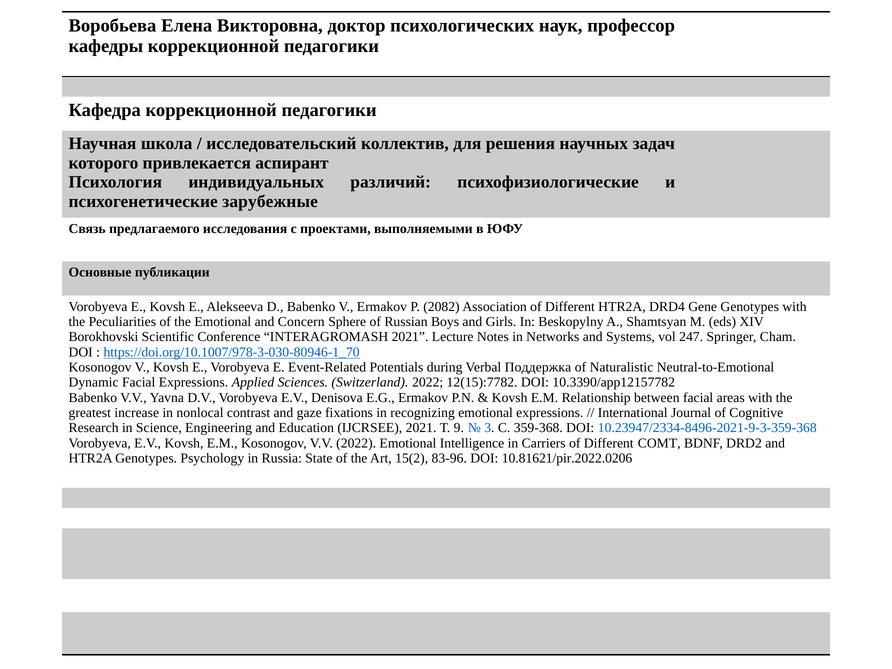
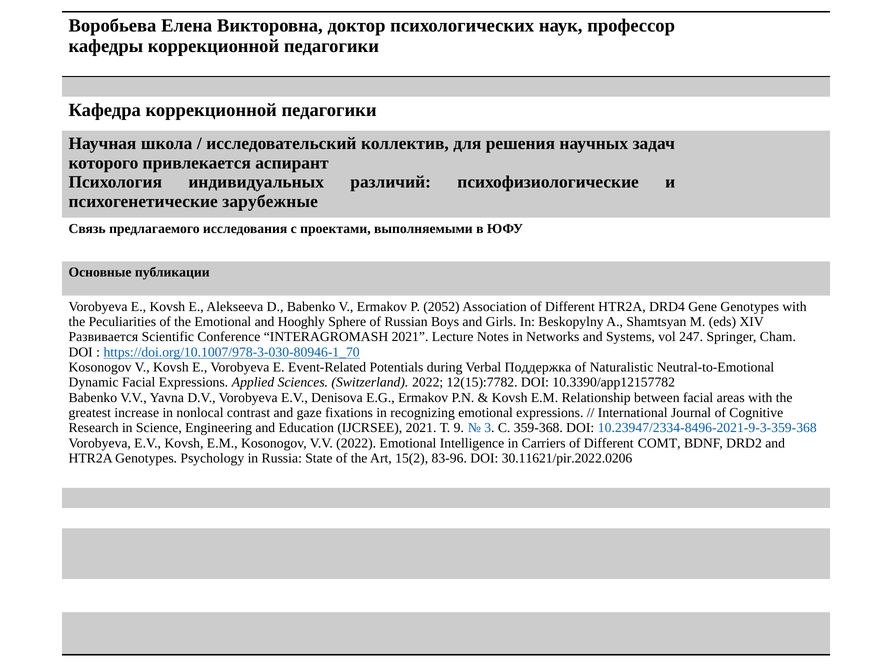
2082: 2082 -> 2052 (441, 307)
Concern: Concern -> Hooghly (301, 322)
Borokhovski: Borokhovski -> Развивается (103, 337)
10.81621/pir.2022.0206: 10.81621/pir.2022.0206 -> 30.11621/pir.2022.0206 (567, 458)
